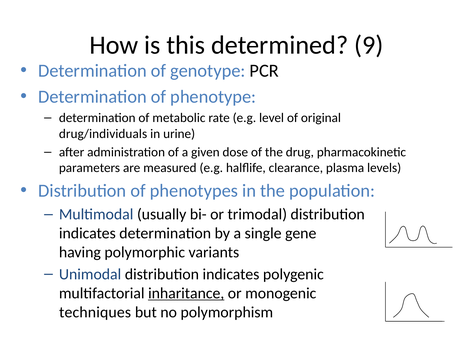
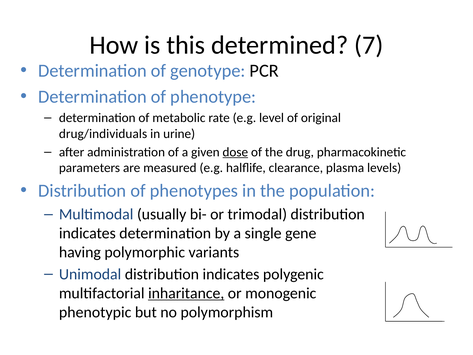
9: 9 -> 7 (369, 45)
dose underline: none -> present (235, 152)
techniques: techniques -> phenotypic (95, 312)
